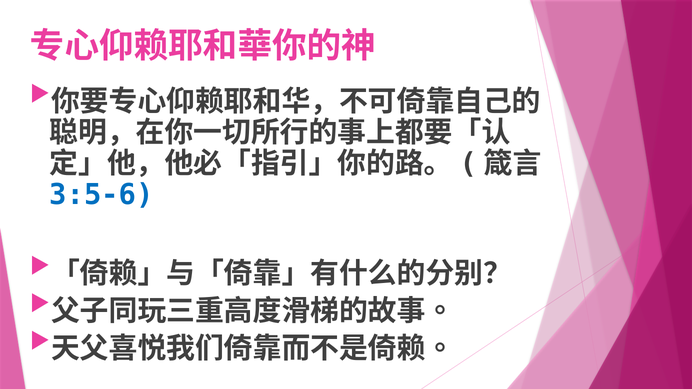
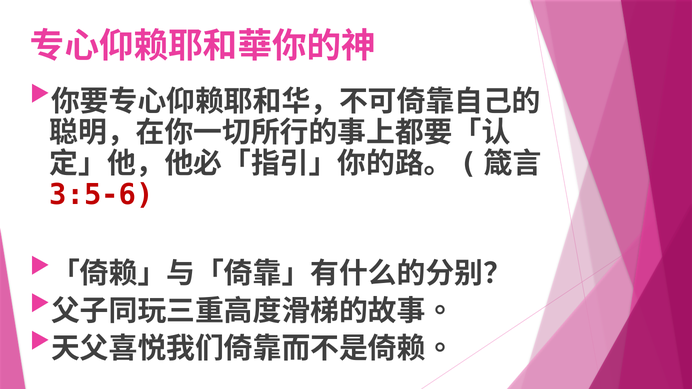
3:5-6 colour: blue -> red (101, 195)
